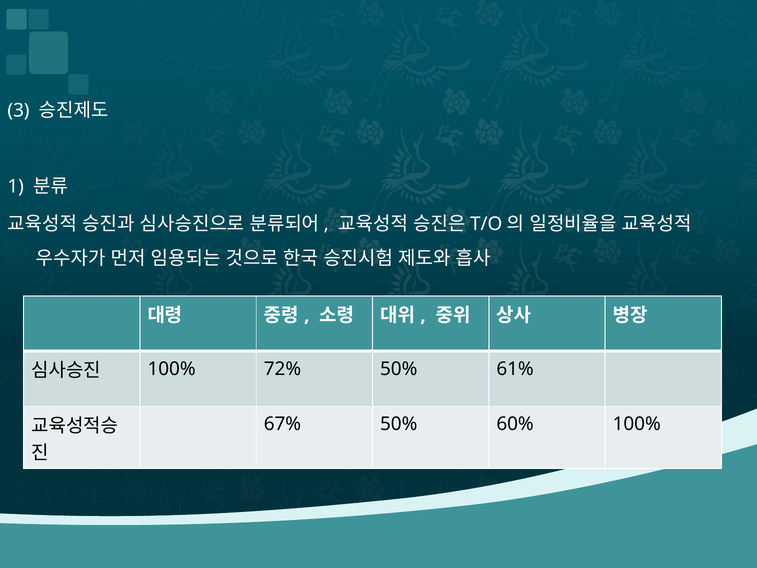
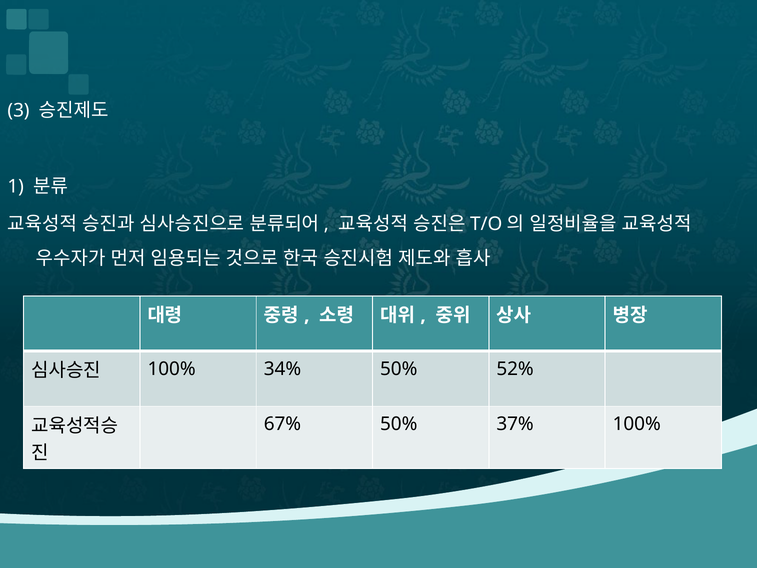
72%: 72% -> 34% (282, 369)
61%: 61% -> 52% (515, 369)
60%: 60% -> 37% (515, 424)
